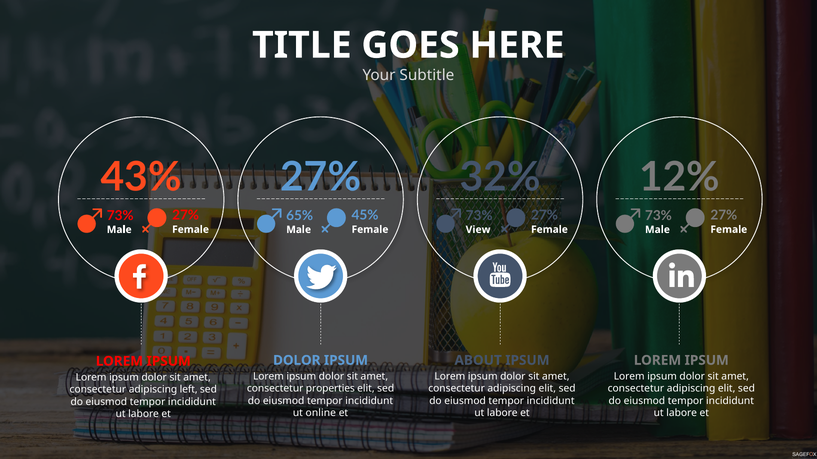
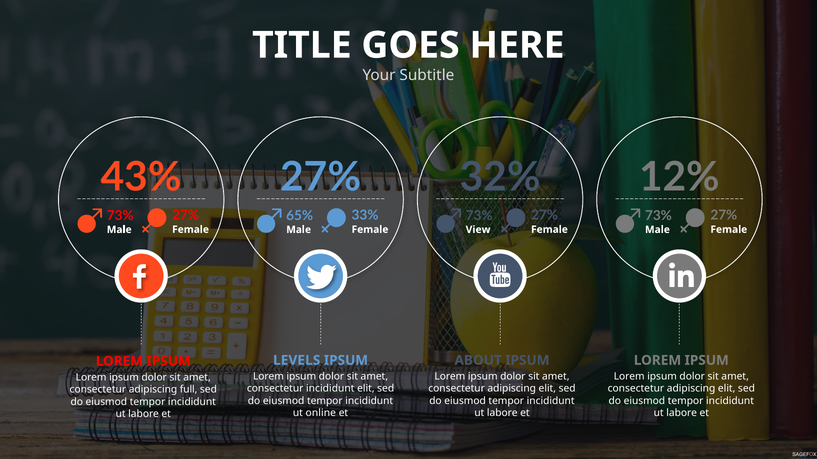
45%: 45% -> 33% (365, 216)
DOLOR: DOLOR -> LEVELS (297, 361)
consectetur properties: properties -> incididunt (330, 389)
left: left -> full (189, 390)
